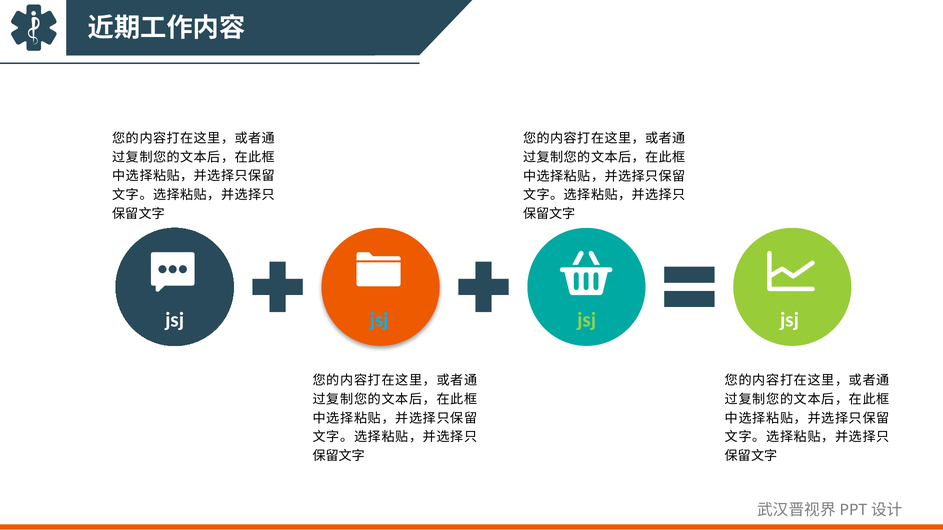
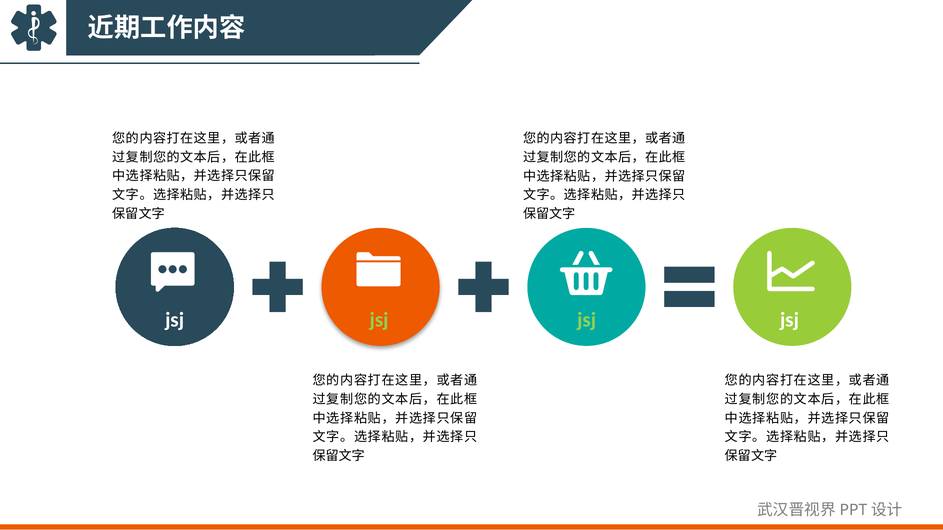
jsj colour: light blue -> light green (379, 320)
